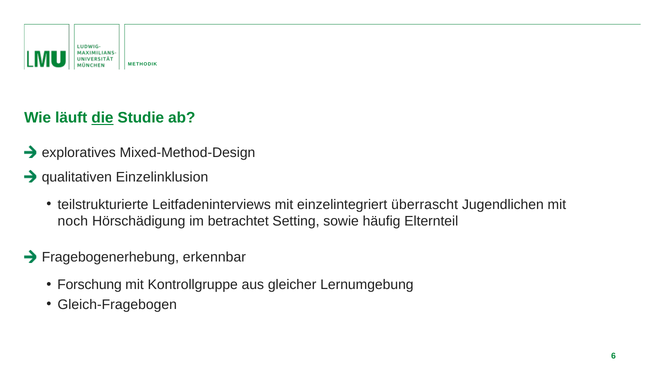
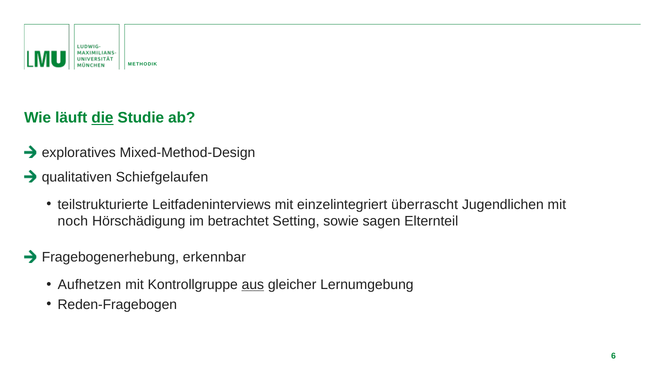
Einzelinklusion: Einzelinklusion -> Schiefgelaufen (162, 177)
häufig: häufig -> sagen (382, 221)
Forschung: Forschung -> Aufhetzen (89, 285)
aus underline: none -> present (253, 285)
Gleich-Fragebogen: Gleich-Fragebogen -> Reden-Fragebogen (117, 305)
